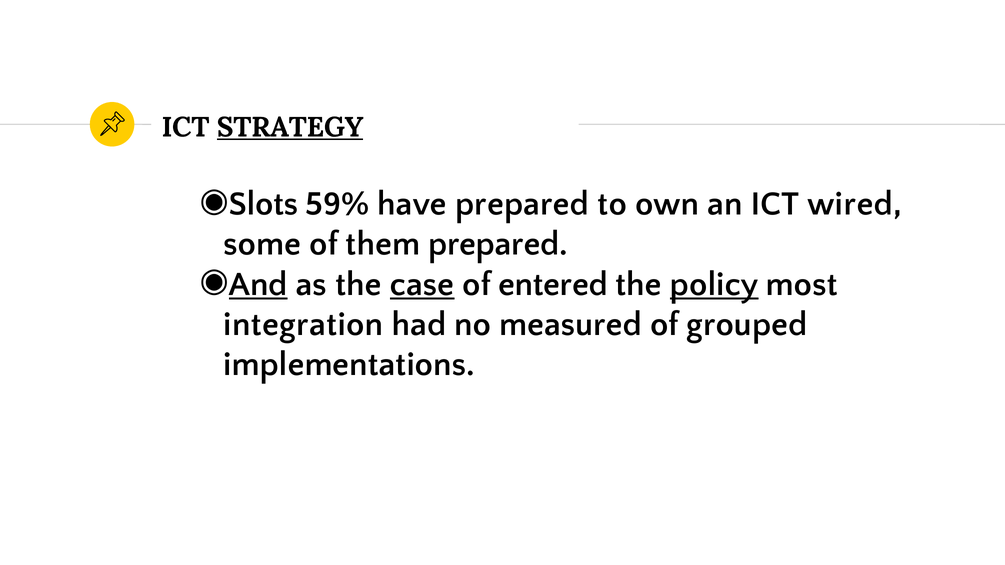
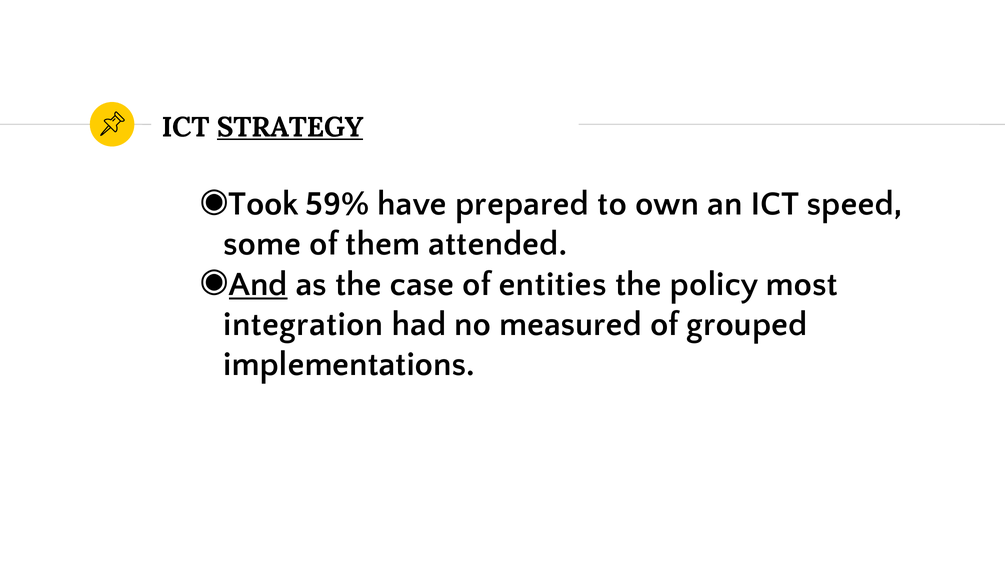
Slots: Slots -> Took (264, 204)
wired: wired -> speed (855, 204)
them prepared: prepared -> attended (498, 244)
case underline: present -> none (422, 284)
entered: entered -> entities (553, 284)
policy underline: present -> none (714, 284)
